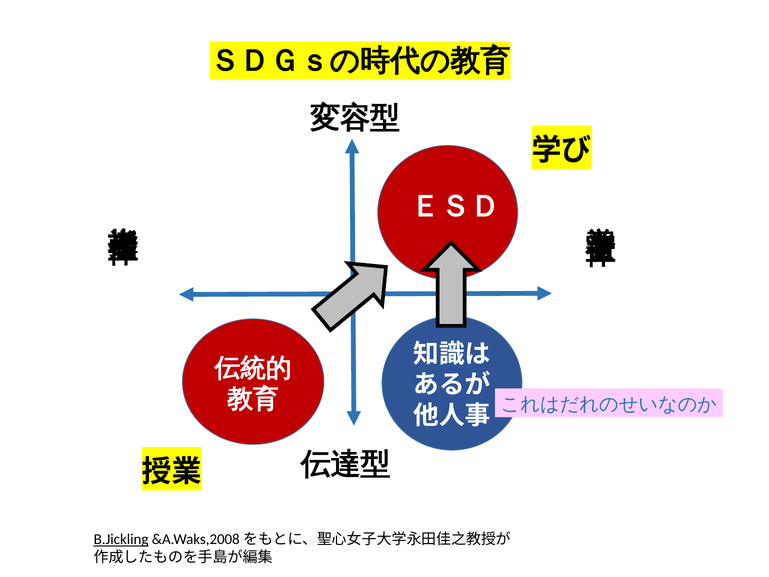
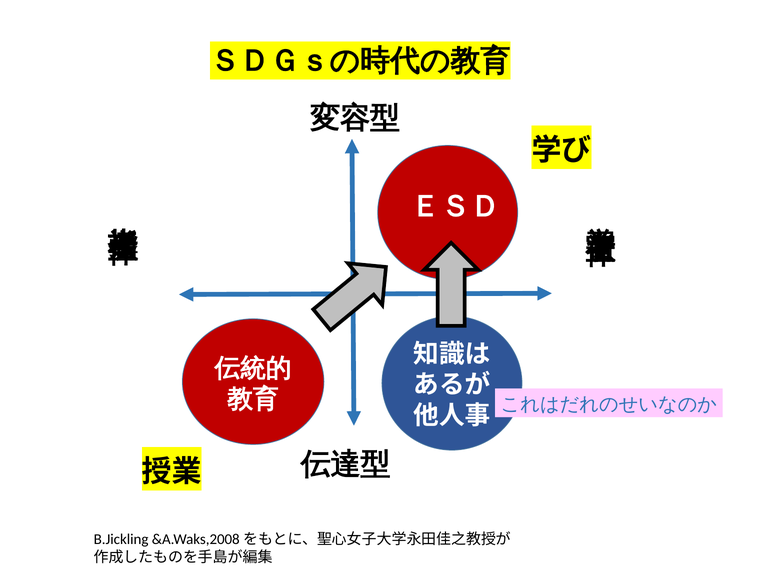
B.Jickling underline: present -> none (121, 539)
